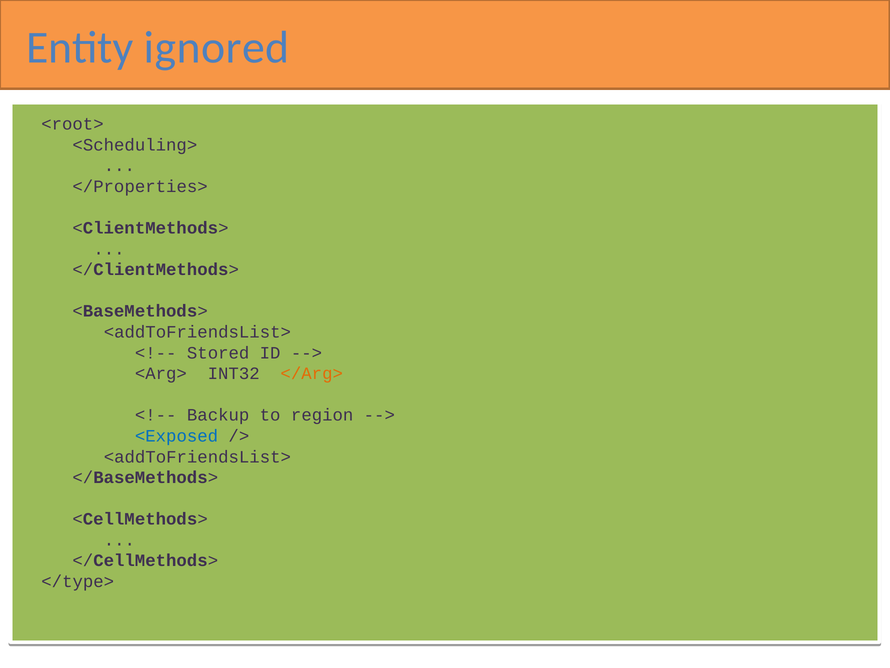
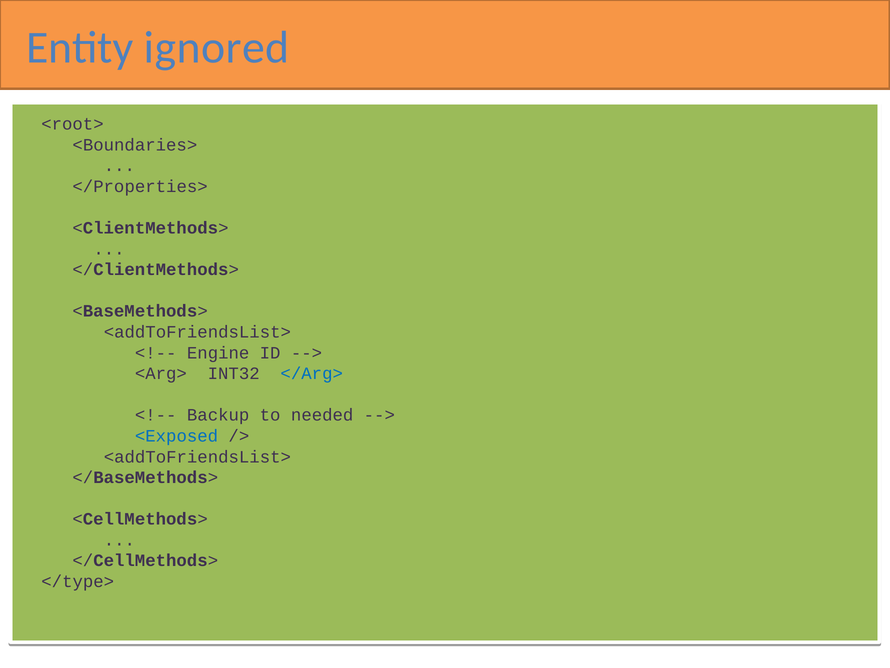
<Scheduling>: <Scheduling> -> <Boundaries> (135, 145)
Stored: Stored -> Engine (218, 353)
</Arg> colour: orange -> blue (312, 373)
region: region -> needed (322, 415)
